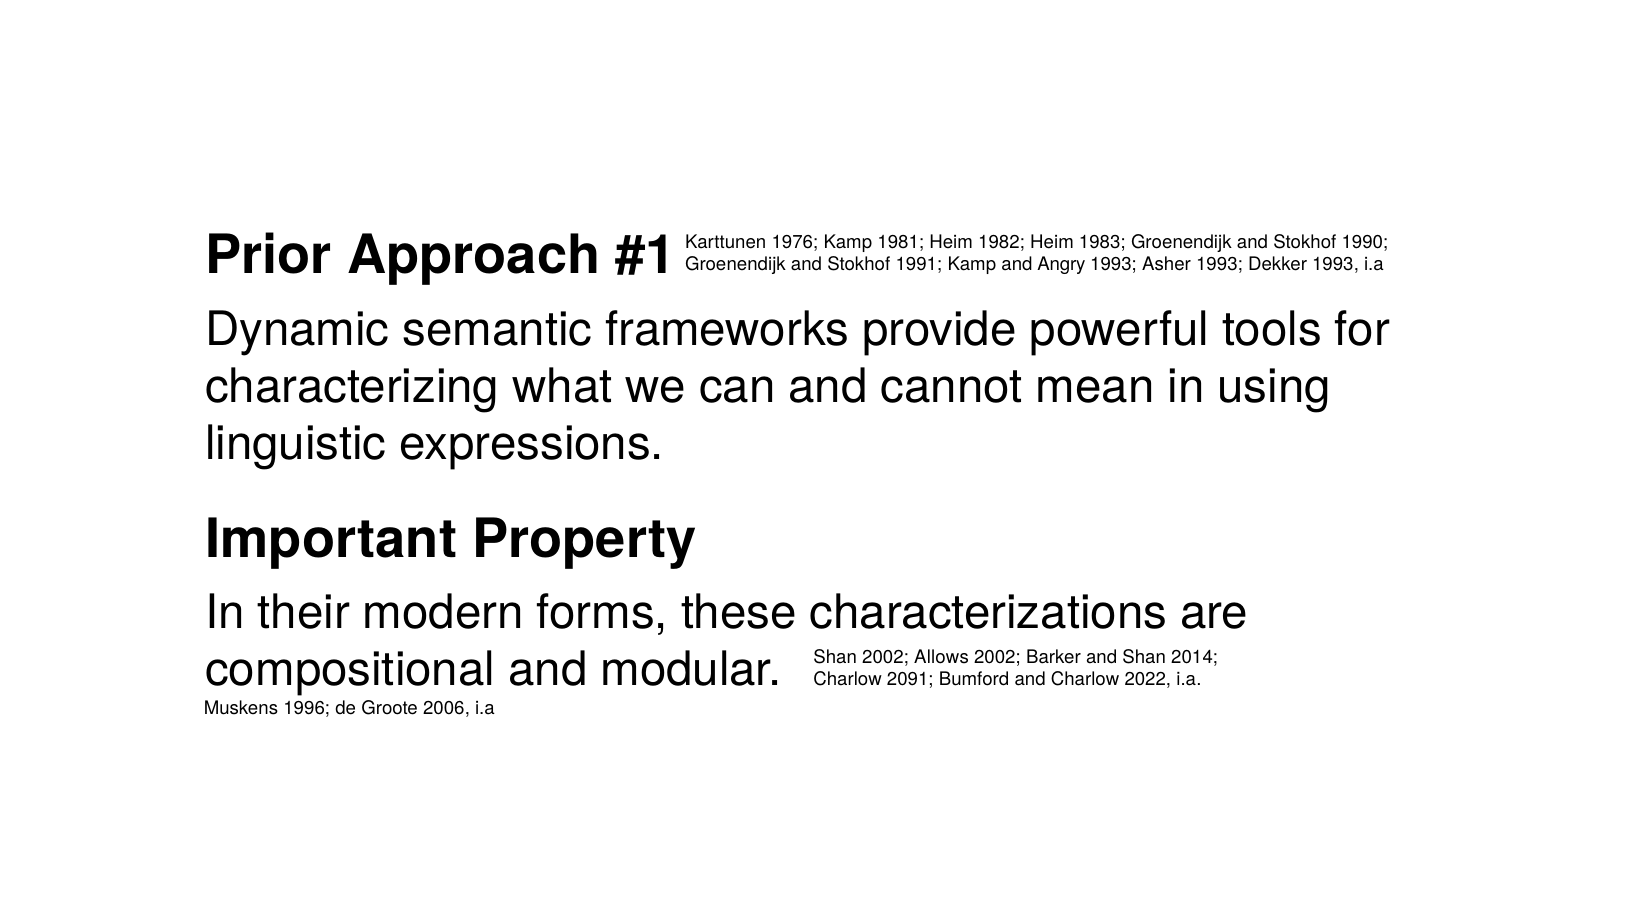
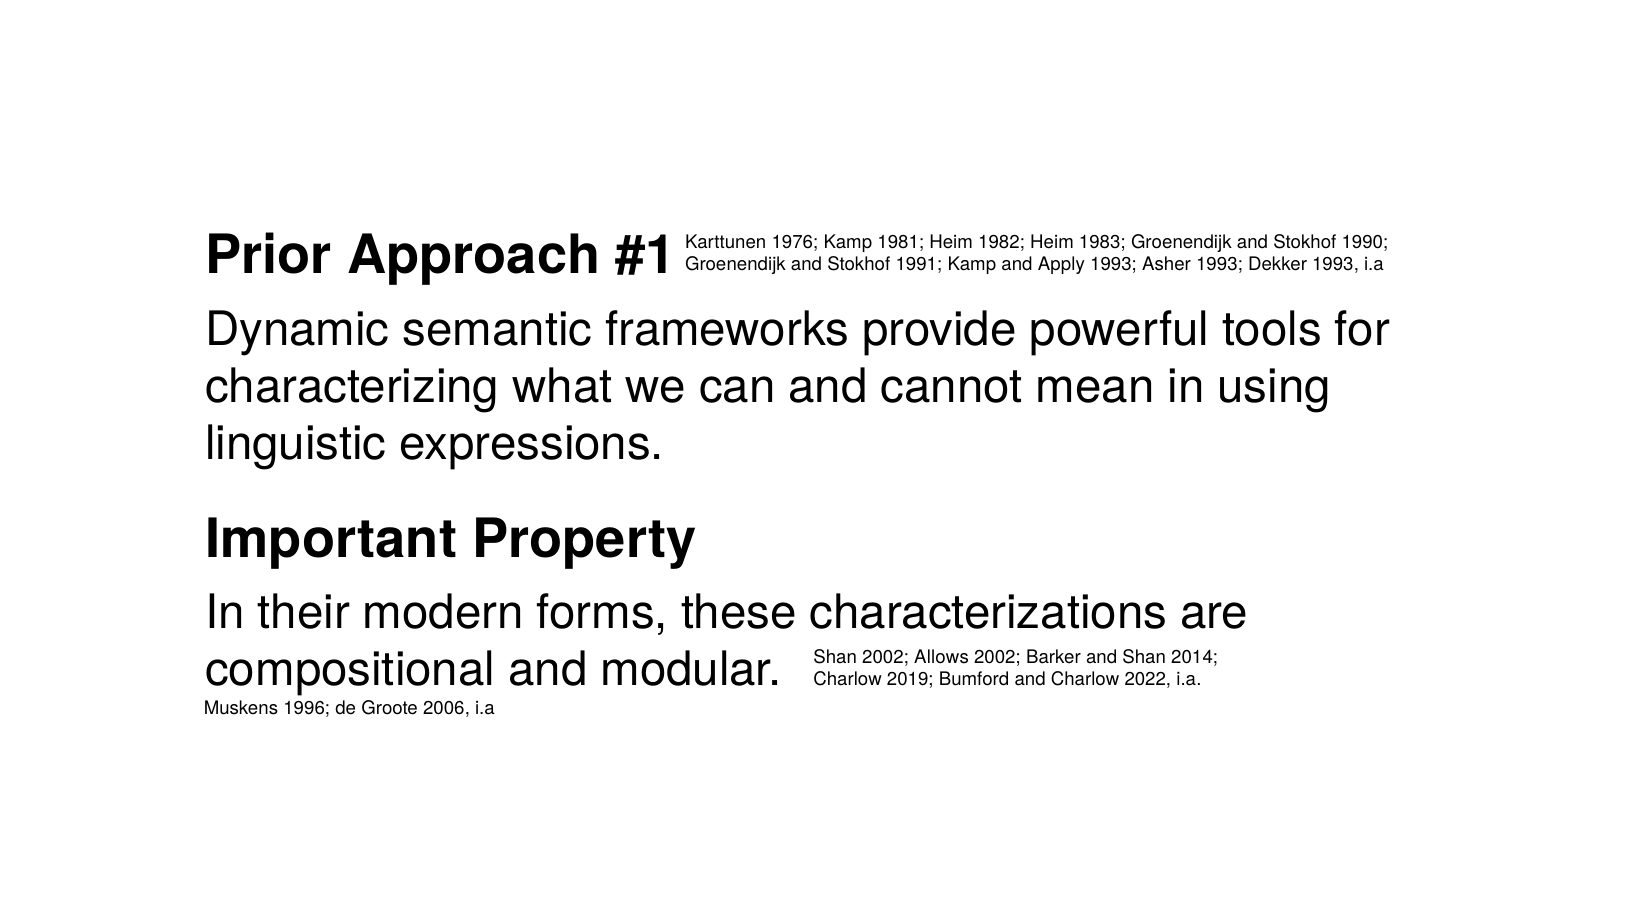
Angry: Angry -> Apply (1061, 264)
2091: 2091 -> 2019 (910, 679)
